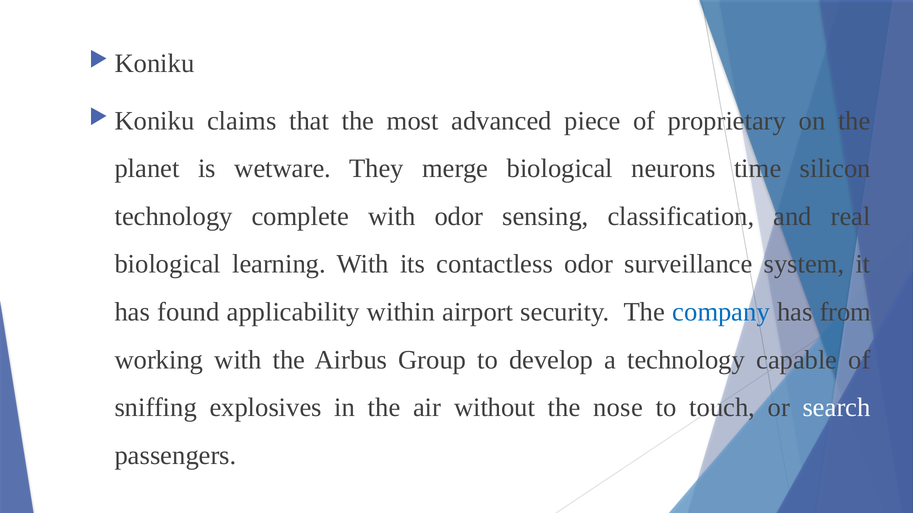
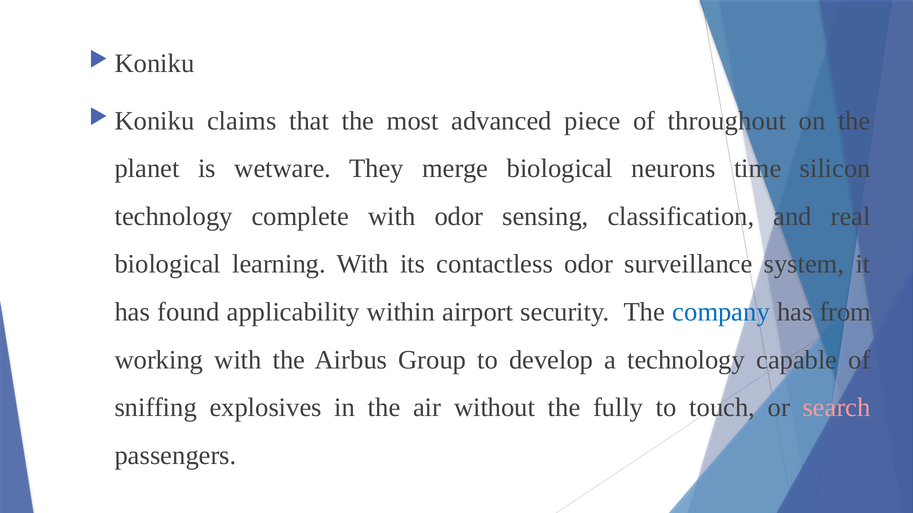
proprietary: proprietary -> throughout (727, 121)
nose: nose -> fully (618, 408)
search colour: white -> pink (837, 408)
